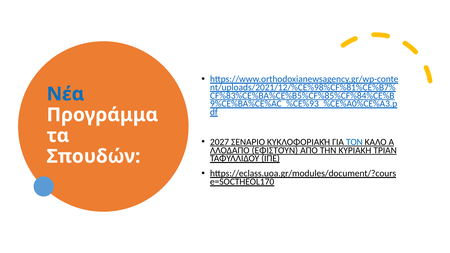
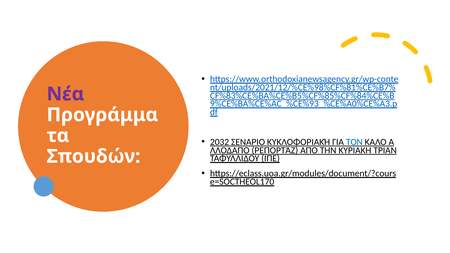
Νέα colour: blue -> purple (65, 94)
2027: 2027 -> 2032 (220, 142)
ΕΦΙΣΤΟΎΝ: ΕΦΙΣΤΟΎΝ -> ΡΕΠΟΡΤΆΖ (275, 150)
